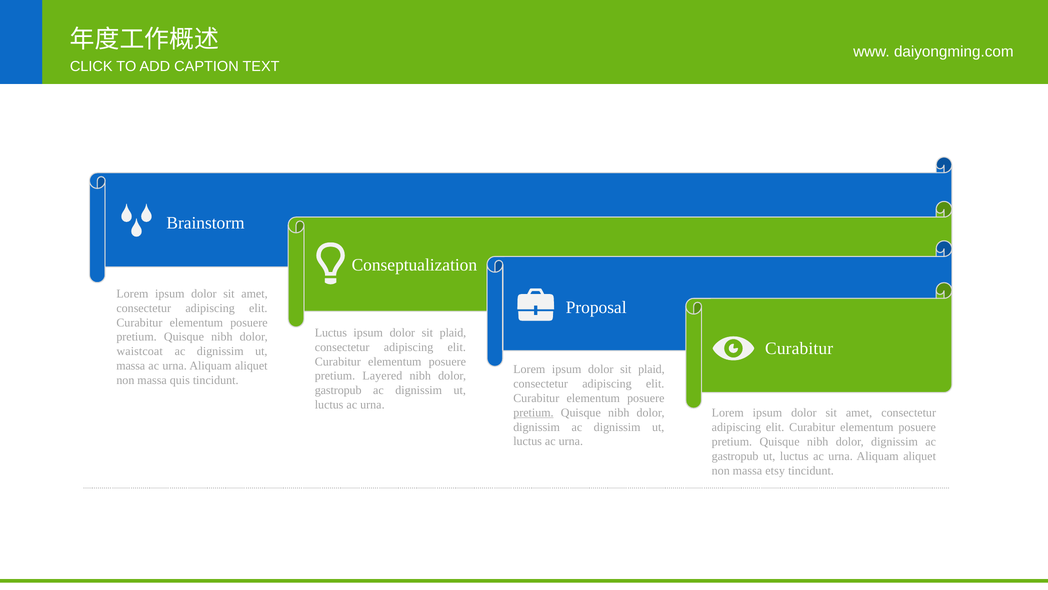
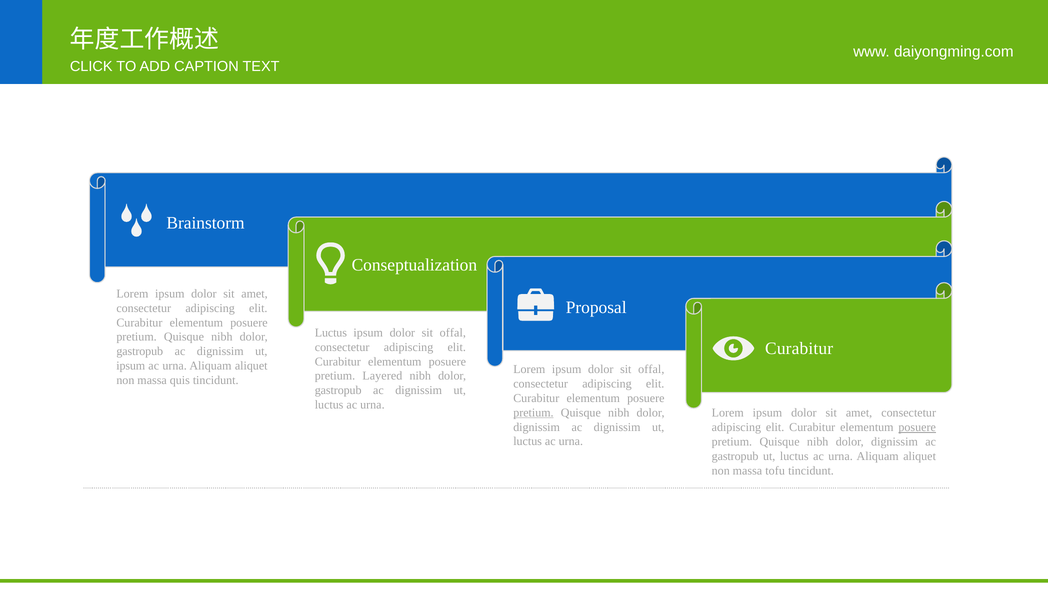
plaid: plaid -> offal (453, 332)
waistcoat: waistcoat -> gastropub (140, 351)
massa: massa -> ipsum (131, 365)
plaid: plaid -> offal (651, 369)
posuere underline: none -> present (917, 427)
etsy: etsy -> tofu (775, 470)
